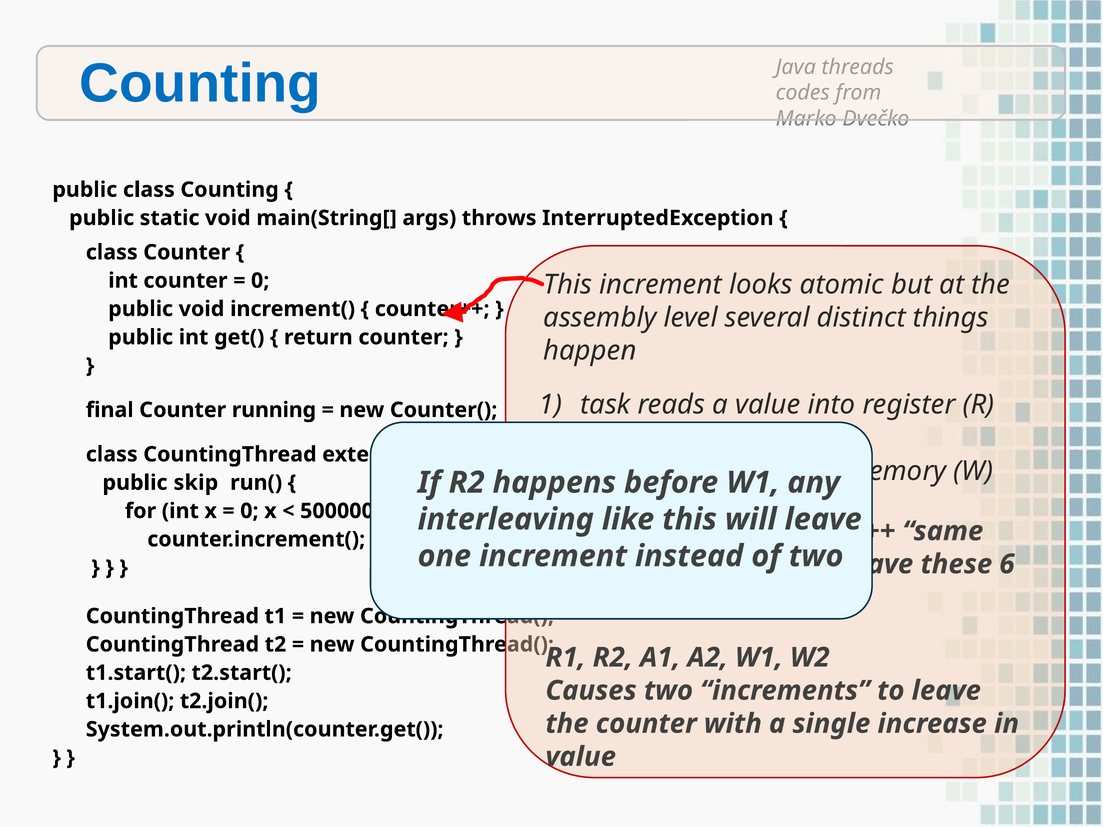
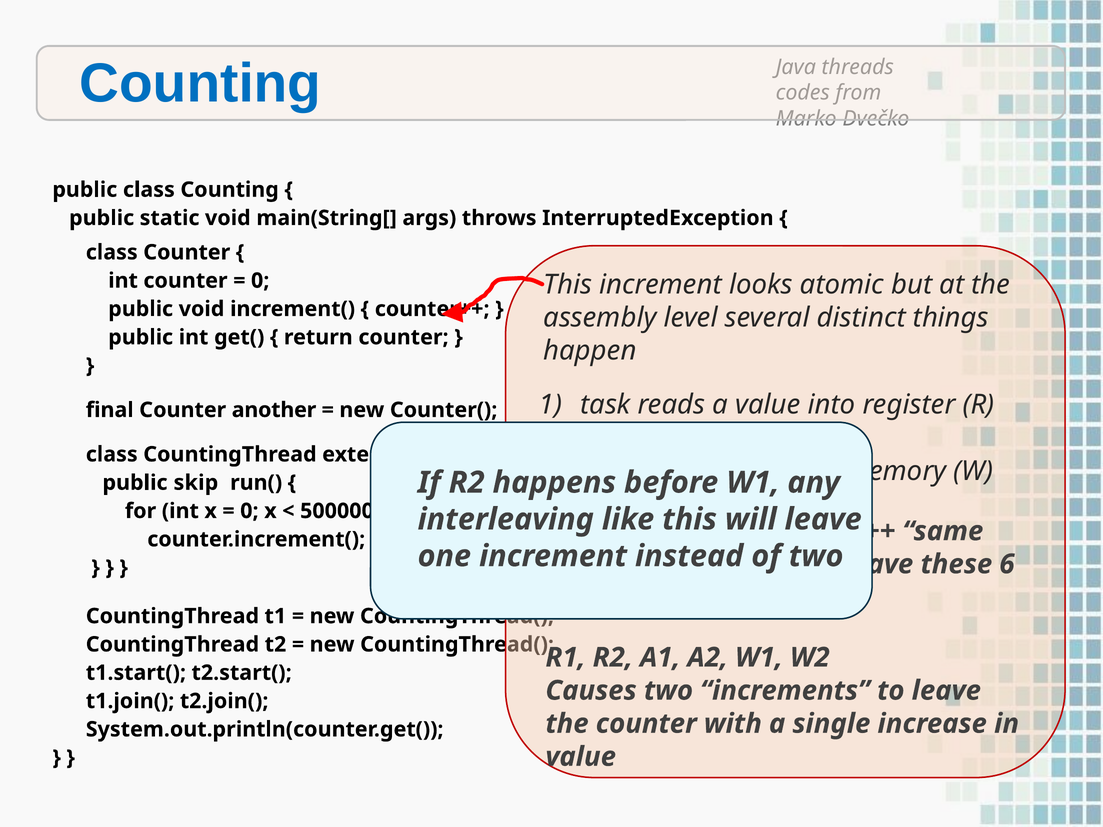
running: running -> another (274, 410)
